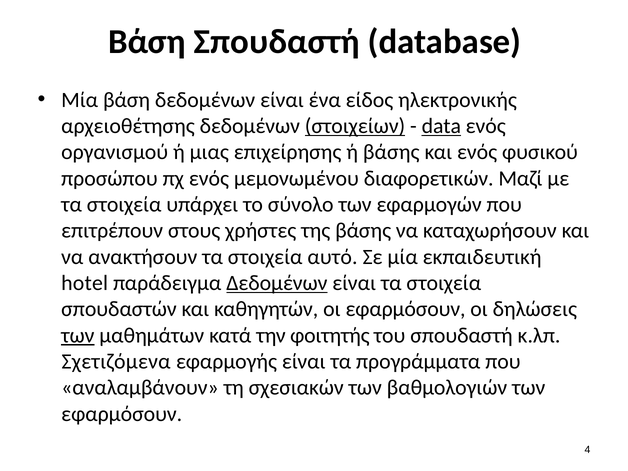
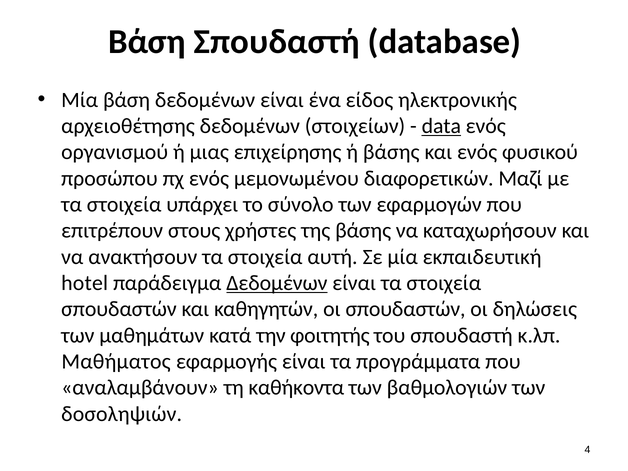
στοιχείων underline: present -> none (355, 126)
αυτό: αυτό -> αυτή (332, 257)
οι εφαρμόσουν: εφαρμόσουν -> σπουδαστών (405, 309)
των underline: present -> none (78, 335)
Σχετιζόμενα: Σχετιζόμενα -> Μαθήματος (116, 362)
σχεσιακών: σχεσιακών -> καθήκοντα (296, 388)
εφαρμόσουν: εφαρμόσουν -> δοσοληψιών (122, 414)
